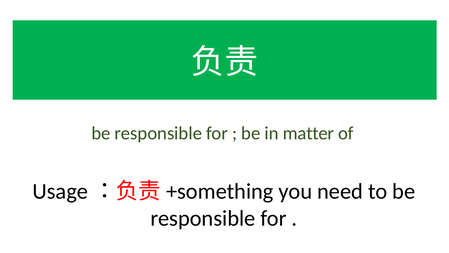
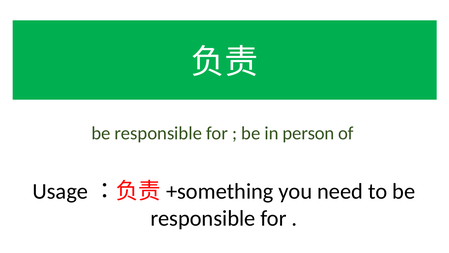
matter: matter -> person (308, 133)
